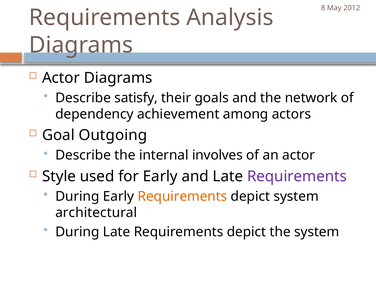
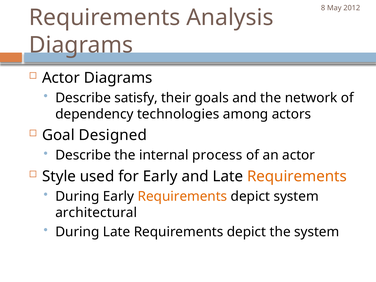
achievement: achievement -> technologies (178, 114)
Outgoing: Outgoing -> Designed (113, 135)
involves: involves -> process (217, 155)
Requirements colour: purple -> orange (297, 176)
